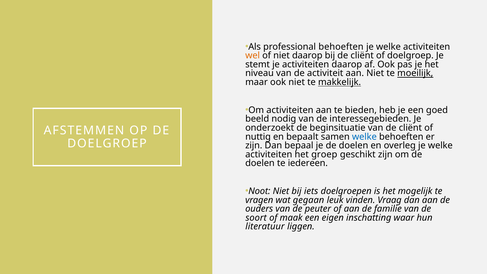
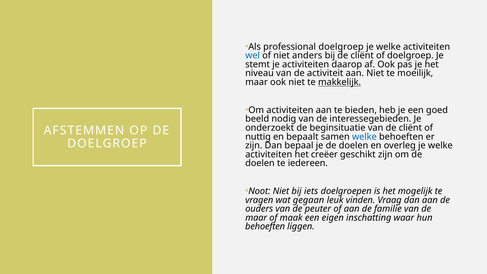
professional behoeften: behoeften -> doelgroep (341, 47)
wel colour: orange -> blue (253, 56)
niet daarop: daarop -> anders (307, 56)
moeilijk underline: present -> none (415, 73)
groep: groep -> creëer (324, 154)
soort: soort -> maar (256, 218)
literatuur: literatuur -> behoeften (265, 227)
